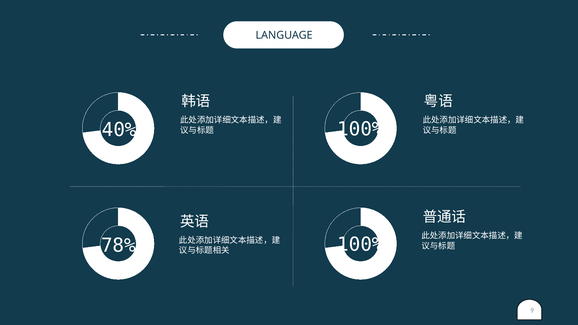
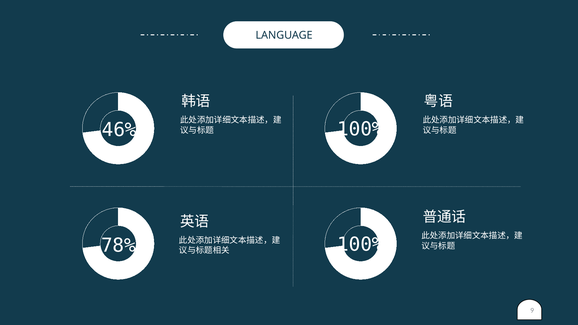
40%: 40% -> 46% (119, 130)
